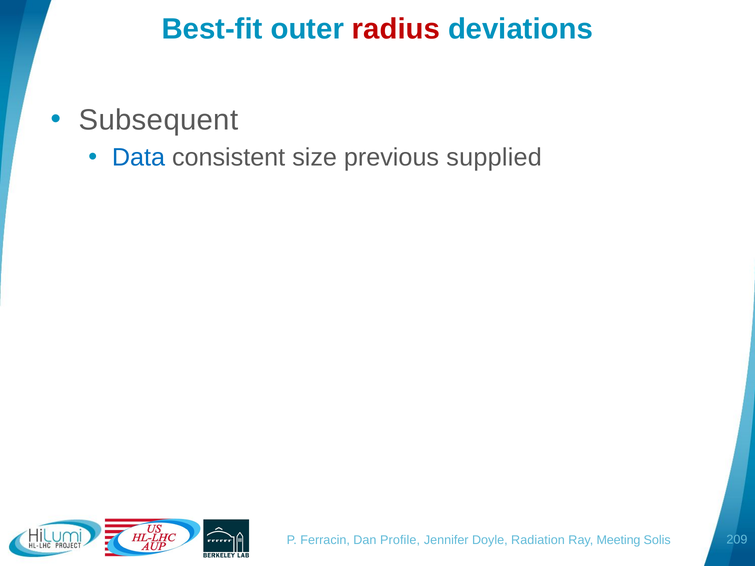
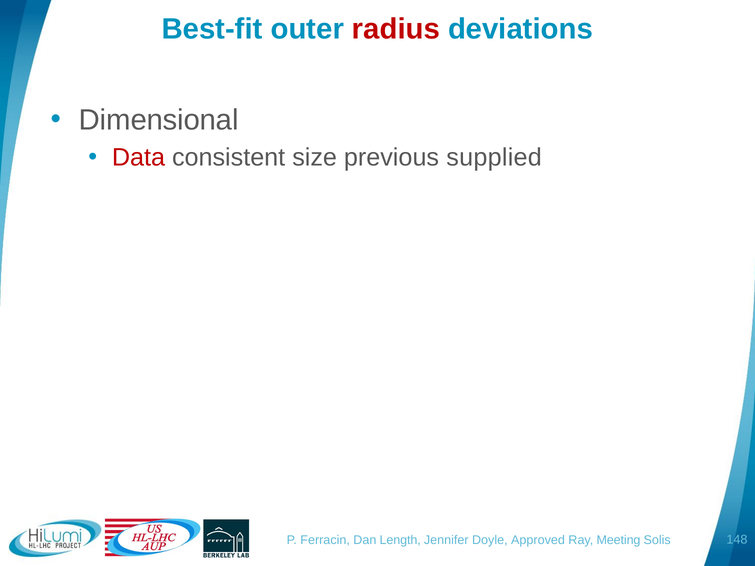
Subsequent: Subsequent -> Dimensional (159, 120)
Data colour: blue -> red (138, 158)
Profile: Profile -> Length (400, 540)
Radiation: Radiation -> Approved (538, 540)
209: 209 -> 148 (737, 540)
